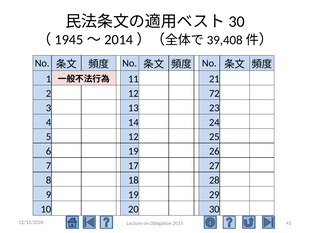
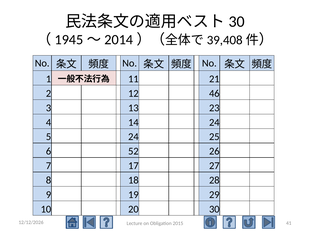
72: 72 -> 46 (214, 93)
5 12: 12 -> 24 (133, 137)
6 19: 19 -> 52 (133, 151)
